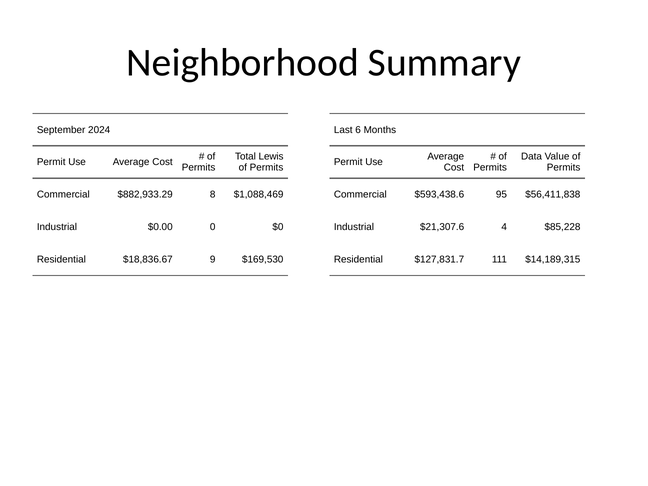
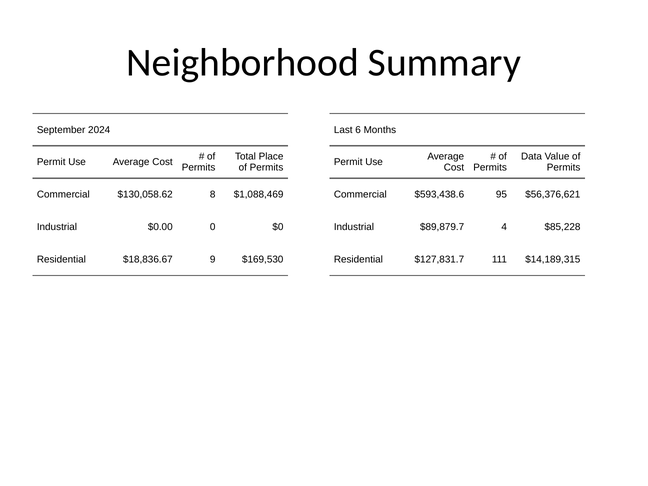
Lewis: Lewis -> Place (271, 157)
$882,933.29: $882,933.29 -> $130,058.62 (145, 195)
$56,411,838: $56,411,838 -> $56,376,621 (553, 195)
$21,307.6: $21,307.6 -> $89,879.7 (442, 227)
